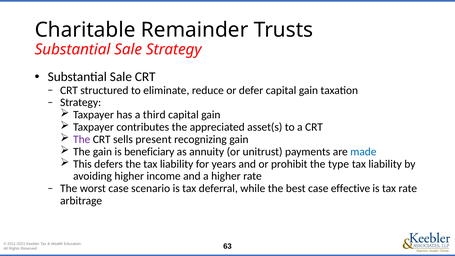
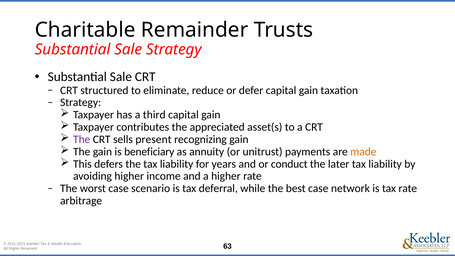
made colour: blue -> orange (363, 152)
prohibit: prohibit -> conduct (289, 164)
type: type -> later (339, 164)
effective: effective -> network (350, 188)
